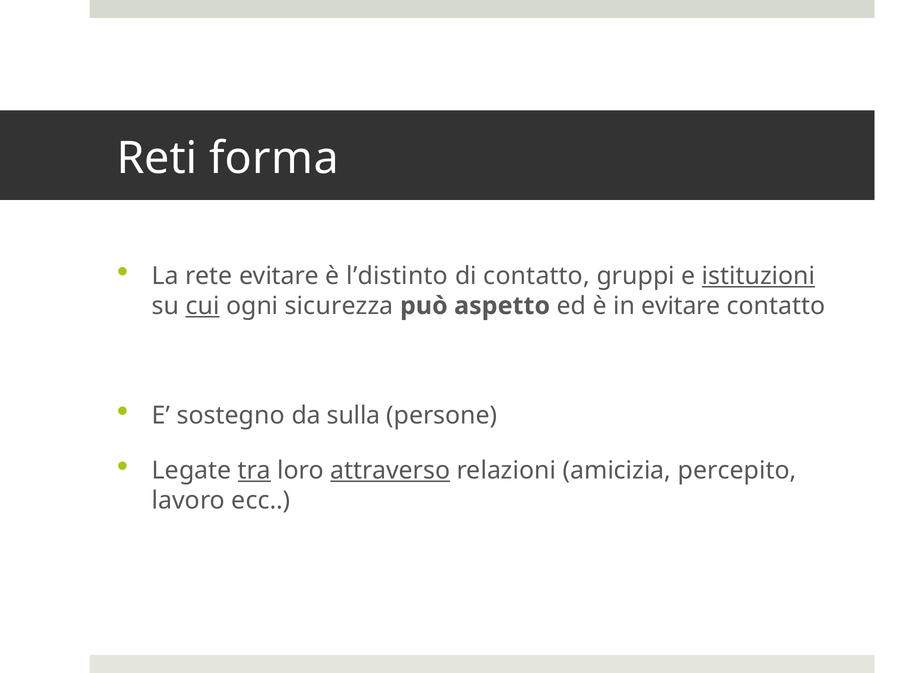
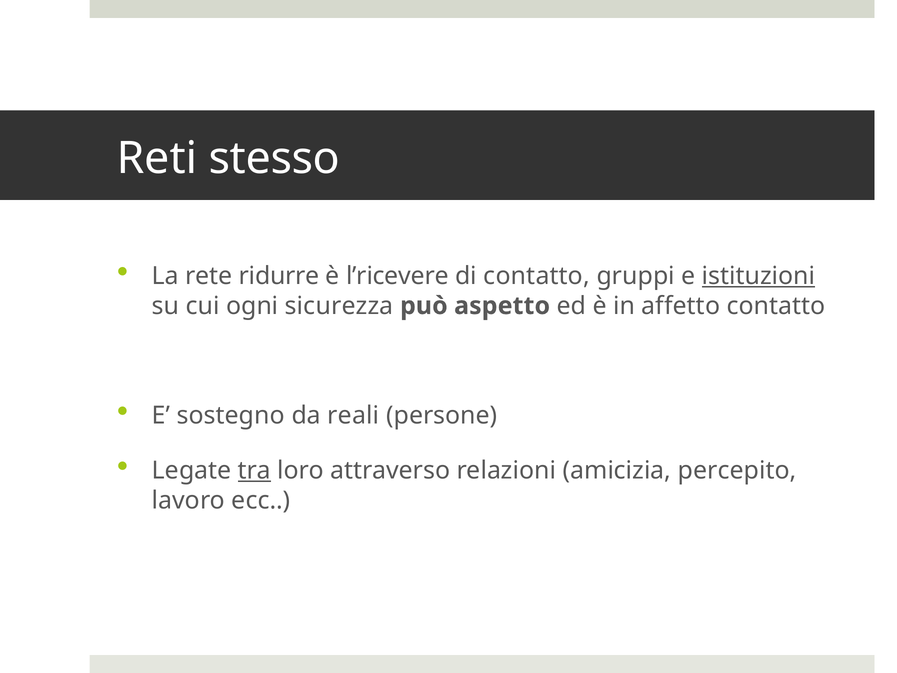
forma: forma -> stesso (274, 158)
rete evitare: evitare -> ridurre (279, 276)
l’distinto: l’distinto -> l’ricevere (397, 276)
cui underline: present -> none (203, 306)
in evitare: evitare -> affetto (681, 306)
sulla: sulla -> reali (353, 415)
attraverso underline: present -> none (390, 470)
